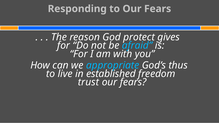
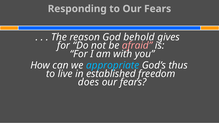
protect: protect -> behold (139, 37)
afraid colour: light blue -> pink (137, 46)
trust: trust -> does (88, 82)
